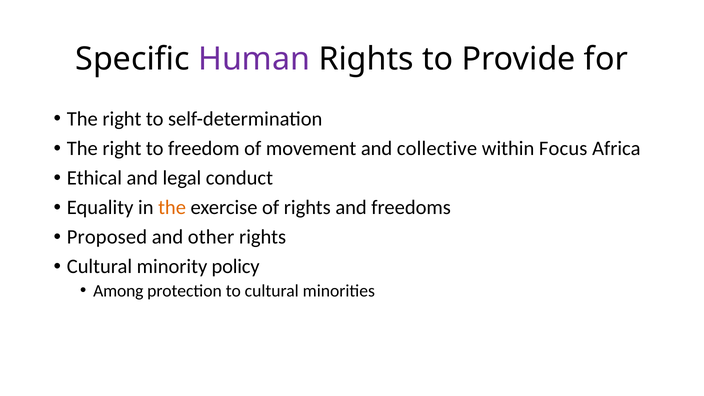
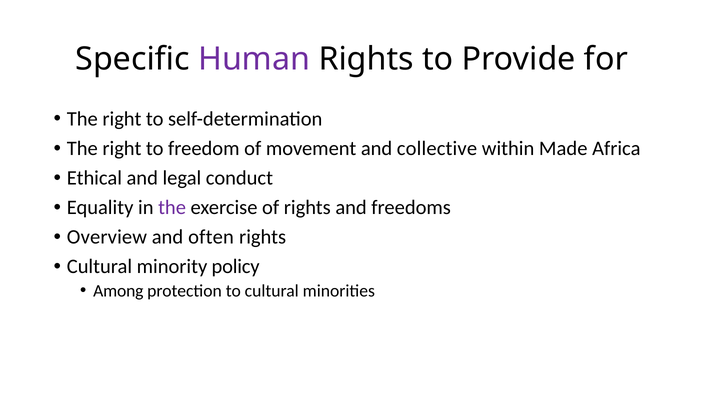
Focus: Focus -> Made (563, 149)
the colour: orange -> purple (172, 208)
Proposed: Proposed -> Overview (107, 237)
other: other -> often (211, 237)
